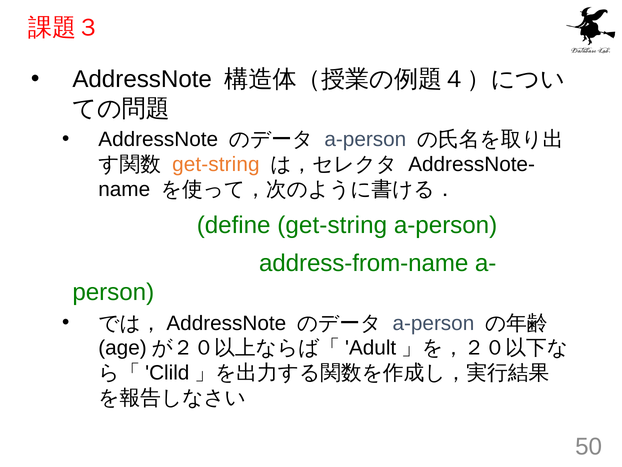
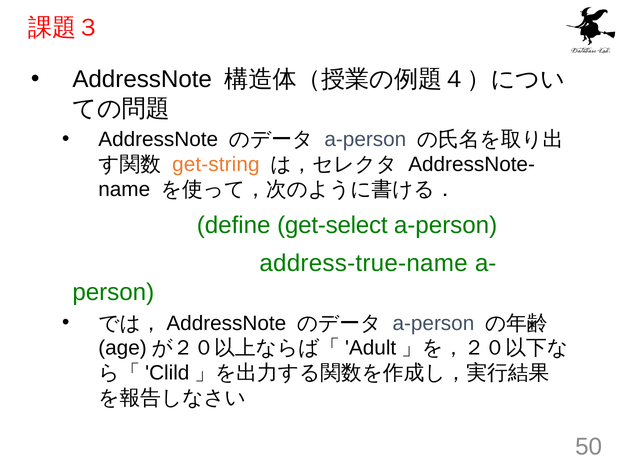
define get-string: get-string -> get-select (332, 225)
address-from-name: address-from-name -> address-true-name (364, 263)
